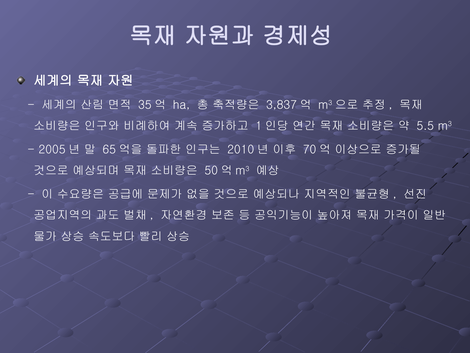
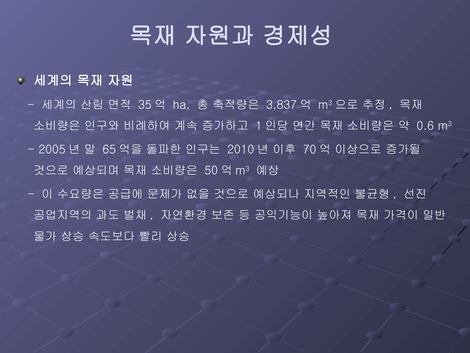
5.5: 5.5 -> 0.6 (425, 126)
